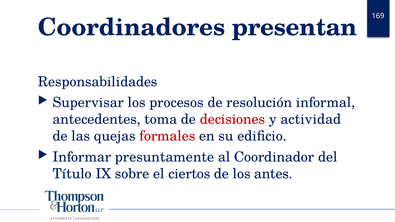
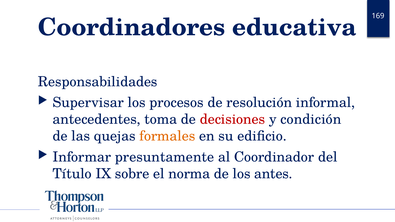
presentan: presentan -> educativa (294, 27)
actividad: actividad -> condición (311, 119)
formales colour: red -> orange (167, 136)
ciertos: ciertos -> norma (189, 174)
